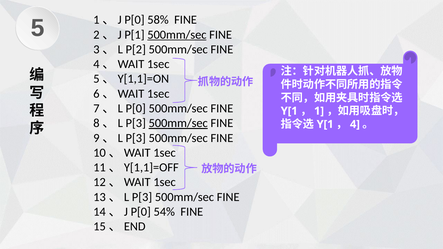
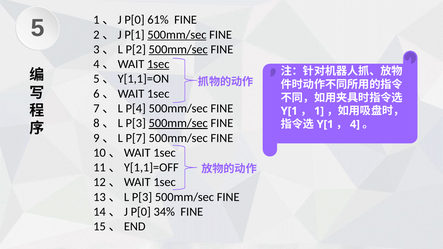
58%: 58% -> 61% (158, 20)
500mm/sec underline: none -> present (178, 49)
1sec underline: none -> present (158, 64)
7、L P[0: P[0 -> P[4 (136, 109)
9、L P[3: P[3 -> P[7 (136, 138)
54%: 54% -> 34% (164, 212)
